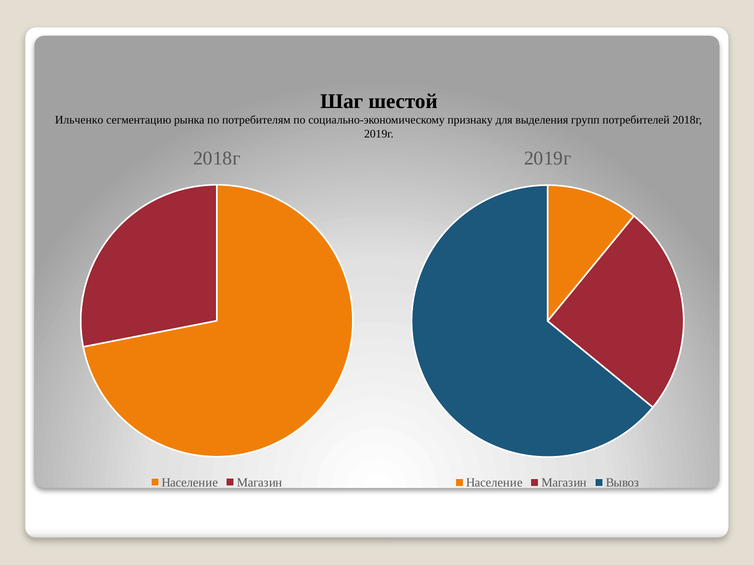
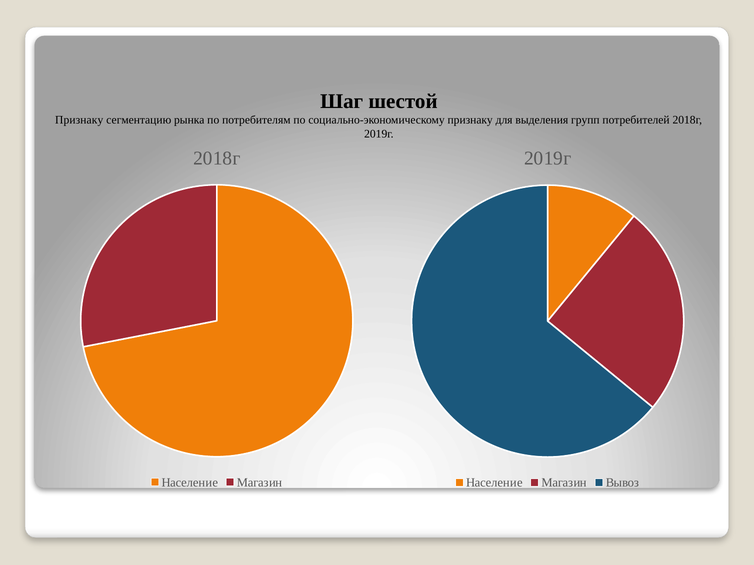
Ильченко: Ильченко -> Признаку (79, 120)
